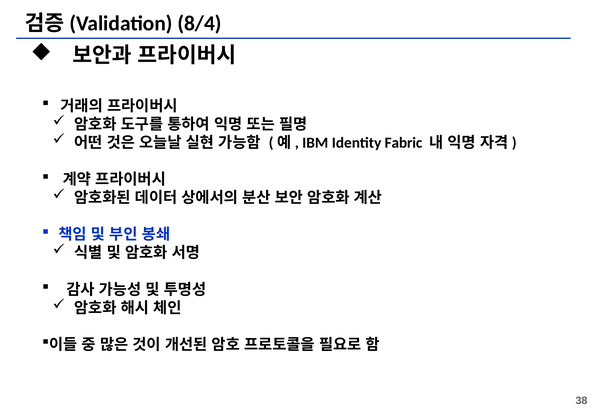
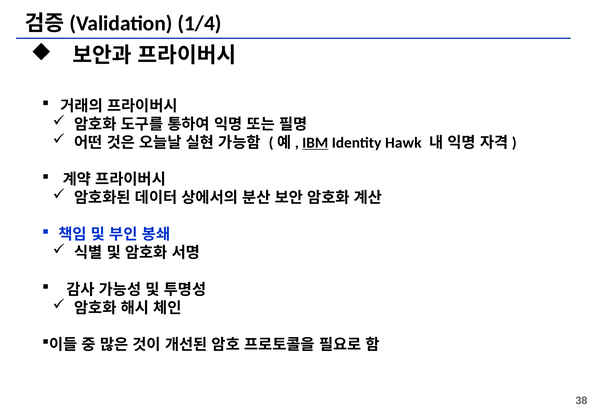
8/4: 8/4 -> 1/4 (200, 24)
IBM underline: none -> present (315, 143)
Fabric: Fabric -> Hawk (403, 143)
